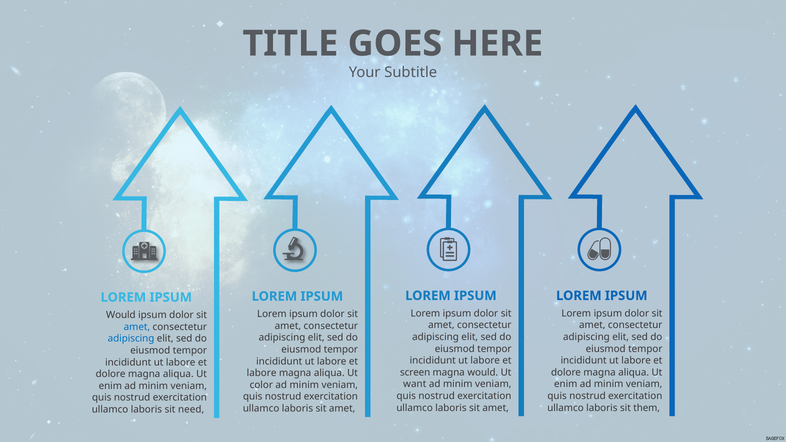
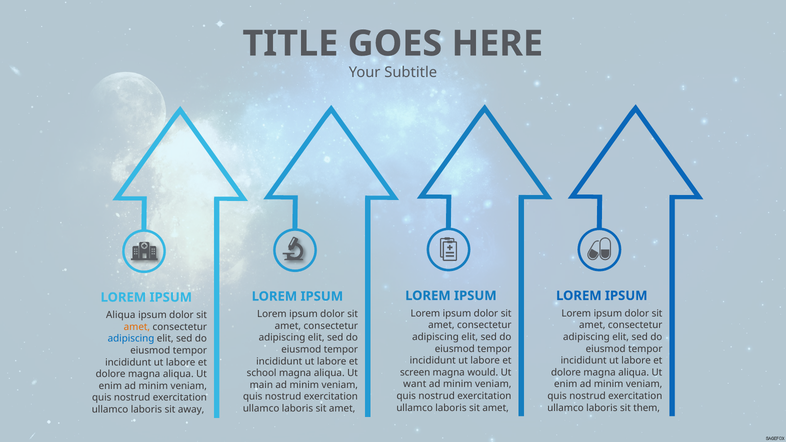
Would: Would -> Aliqua (121, 315)
amet colour: blue -> orange (137, 327)
labore: labore -> school (262, 373)
color: color -> main (261, 385)
need: need -> away (191, 410)
